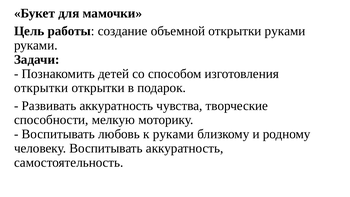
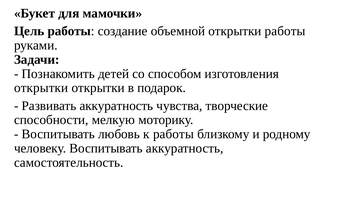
открытки руками: руками -> работы (285, 31)
к руками: руками -> работы (173, 134)
